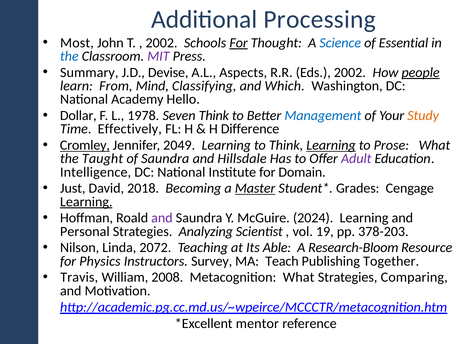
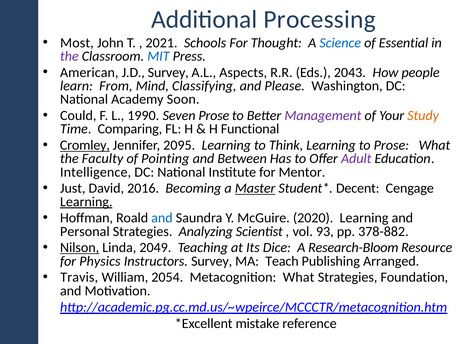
2002: 2002 -> 2021 (162, 43)
For underline: present -> none (239, 43)
the colour: blue -> purple (69, 56)
MIT colour: purple -> blue (158, 56)
Summary: Summary -> American (89, 73)
J.D Devise: Devise -> Survey (168, 73)
Eds 2002: 2002 -> 2043 (350, 73)
people underline: present -> none (421, 73)
Which: Which -> Please (285, 86)
Hello: Hello -> Soon (183, 99)
Dollar: Dollar -> Could (78, 116)
1978: 1978 -> 1990 (143, 116)
Seven Think: Think -> Prose (214, 116)
Management colour: blue -> purple (323, 116)
Effectively: Effectively -> Comparing (130, 129)
Difference: Difference -> Functional (250, 129)
2049: 2049 -> 2095 (179, 145)
Learning underline: present -> none (331, 145)
Taught: Taught -> Faculty (103, 159)
of Saundra: Saundra -> Pointing (165, 159)
Hillsdale: Hillsdale -> Between (242, 159)
Domain: Domain -> Mentor (302, 172)
2018: 2018 -> 2016 (143, 188)
Grades: Grades -> Decent (358, 188)
and colour: purple -> blue (162, 218)
2024: 2024 -> 2020 (313, 218)
19: 19 -> 93 (325, 232)
378-203: 378-203 -> 378-882 (383, 232)
Nilson underline: none -> present (80, 248)
2072: 2072 -> 2049 (155, 248)
Able: Able -> Dice (277, 248)
Together: Together -> Arranged (391, 261)
2008: 2008 -> 2054 (167, 278)
Comparing: Comparing -> Foundation (414, 278)
mentor: mentor -> mistake (257, 324)
